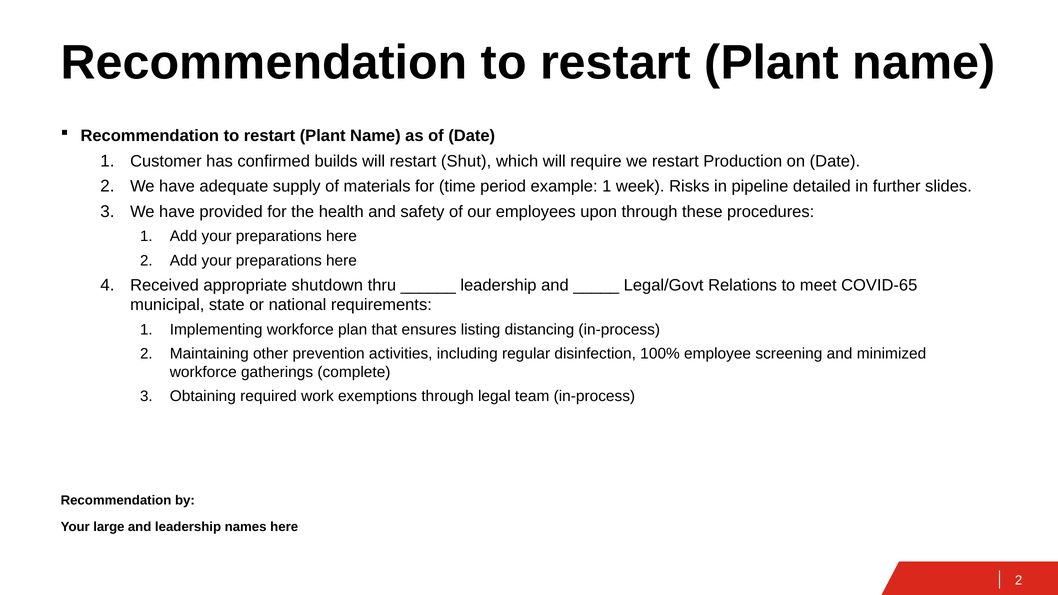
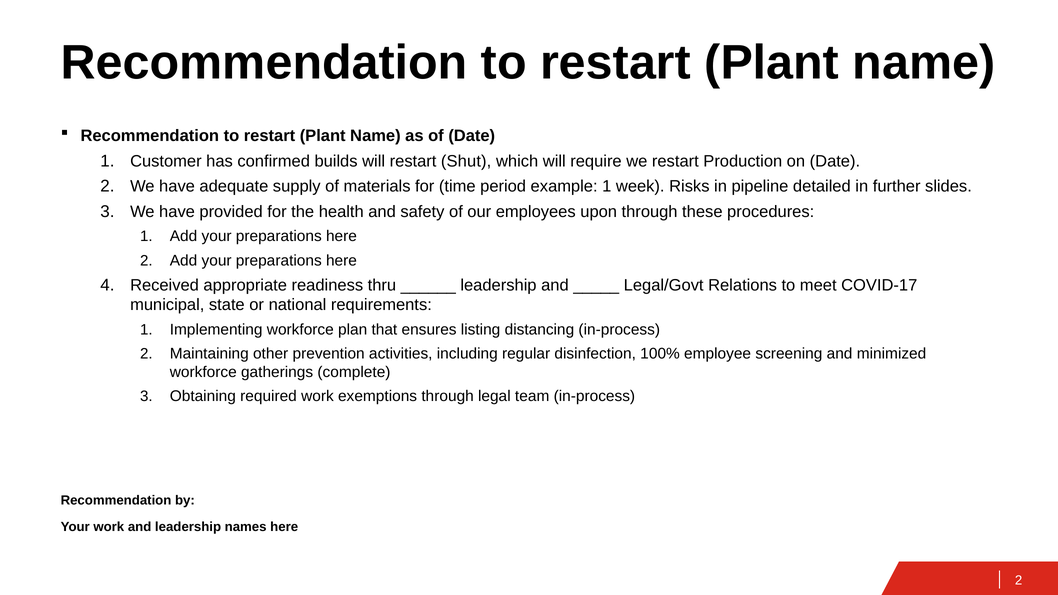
shutdown: shutdown -> readiness (327, 285)
COVID-65: COVID-65 -> COVID-17 (879, 285)
Your large: large -> work (109, 527)
